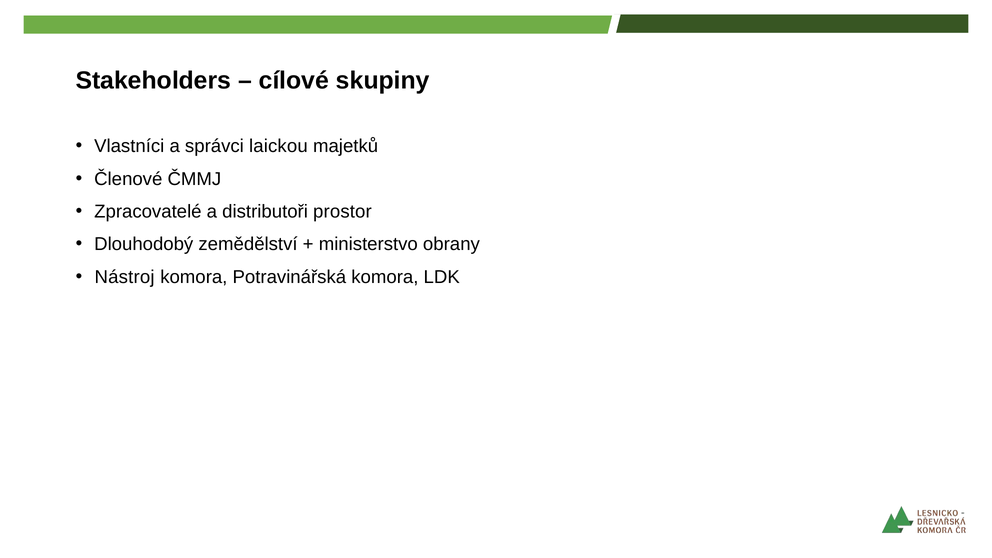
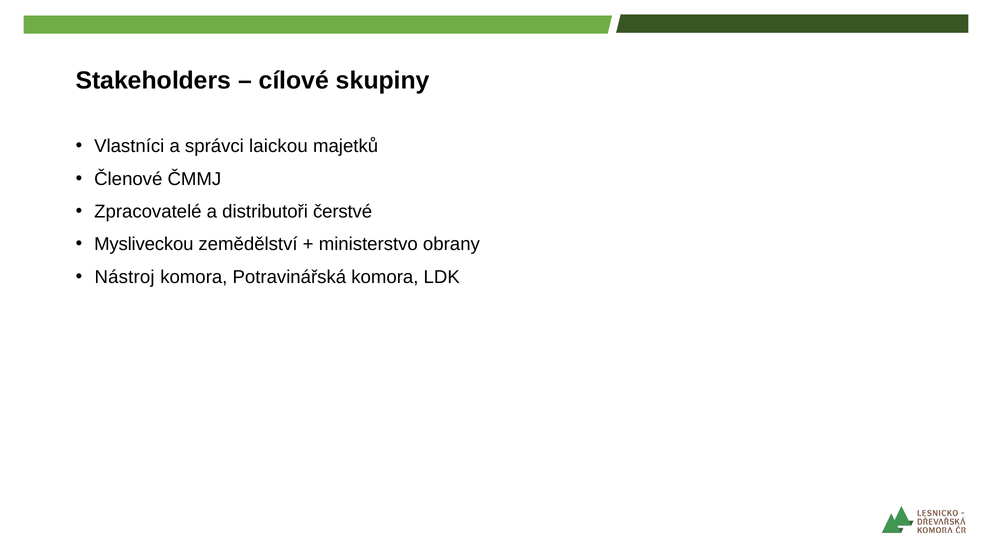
prostor: prostor -> čerstvé (343, 212)
Dlouhodobý: Dlouhodobý -> Mysliveckou (144, 244)
